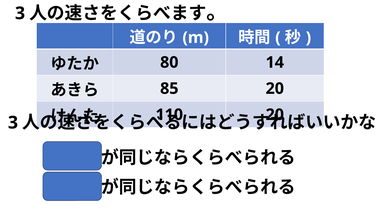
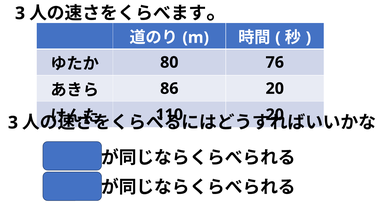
14: 14 -> 76 (275, 62)
85: 85 -> 86 (169, 89)
